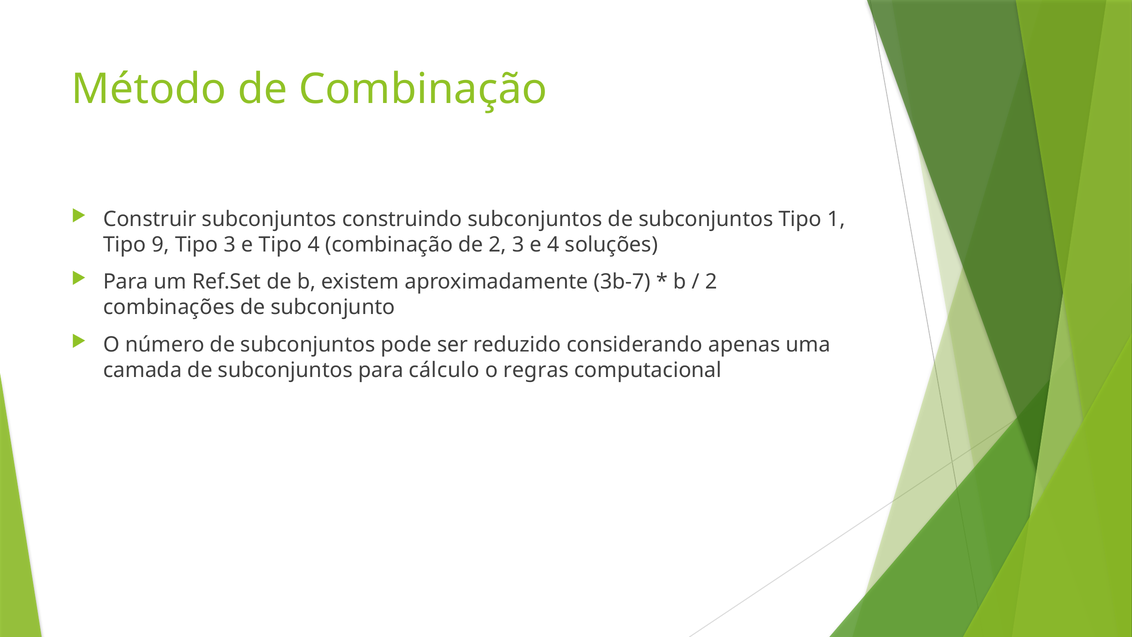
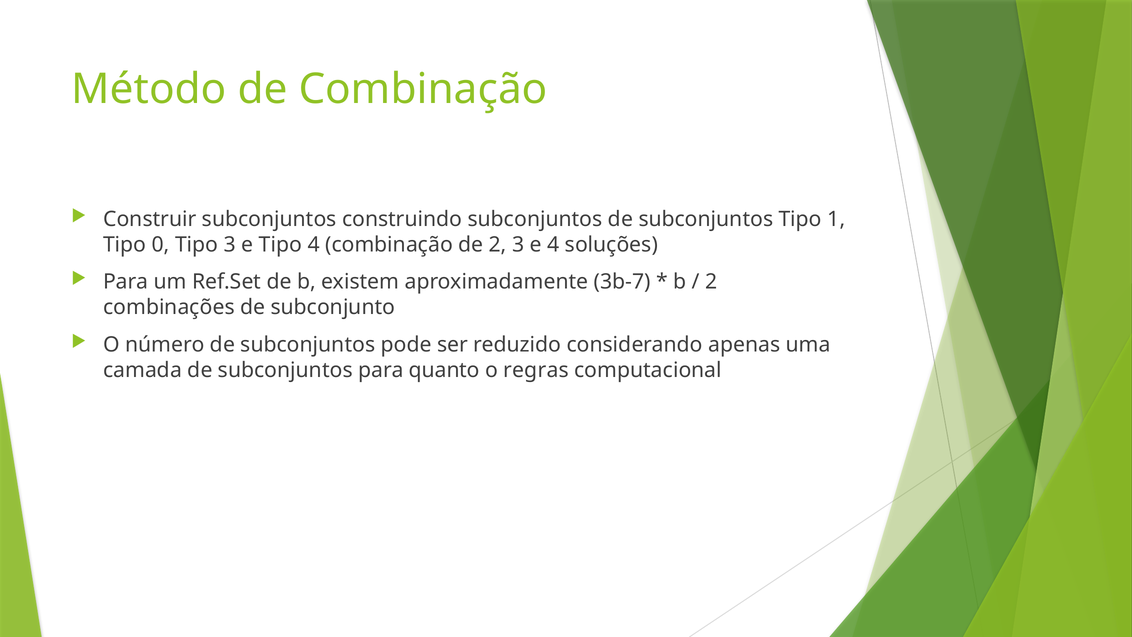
9: 9 -> 0 (161, 245)
cálculo: cálculo -> quanto (444, 370)
